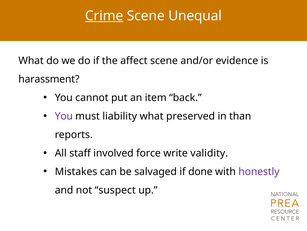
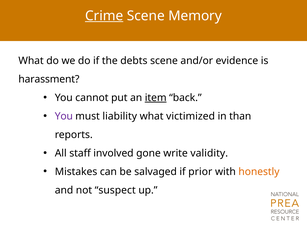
Unequal: Unequal -> Memory (195, 16)
affect: affect -> debts (134, 61)
item underline: none -> present (156, 97)
preserved: preserved -> victimized (191, 116)
force: force -> gone (148, 153)
done: done -> prior (200, 171)
honestly colour: purple -> orange (259, 171)
